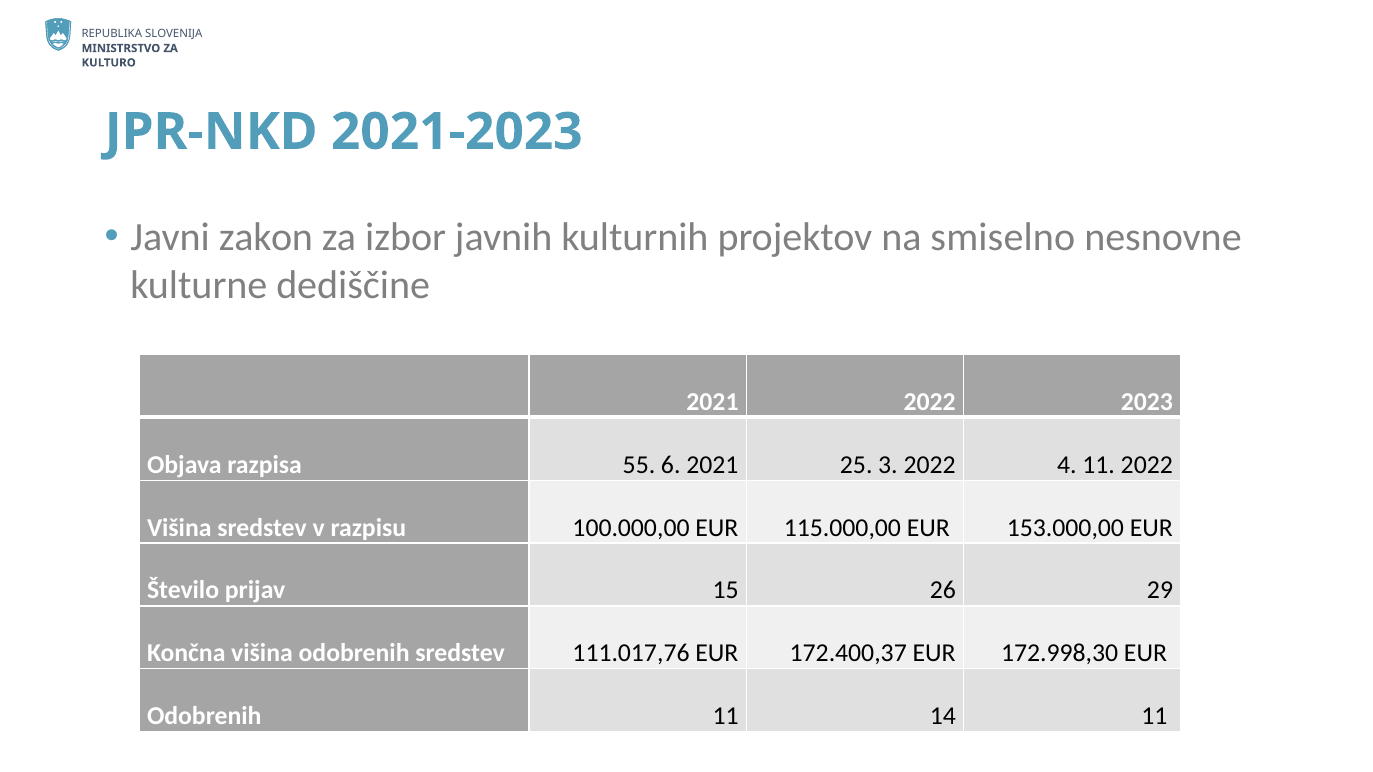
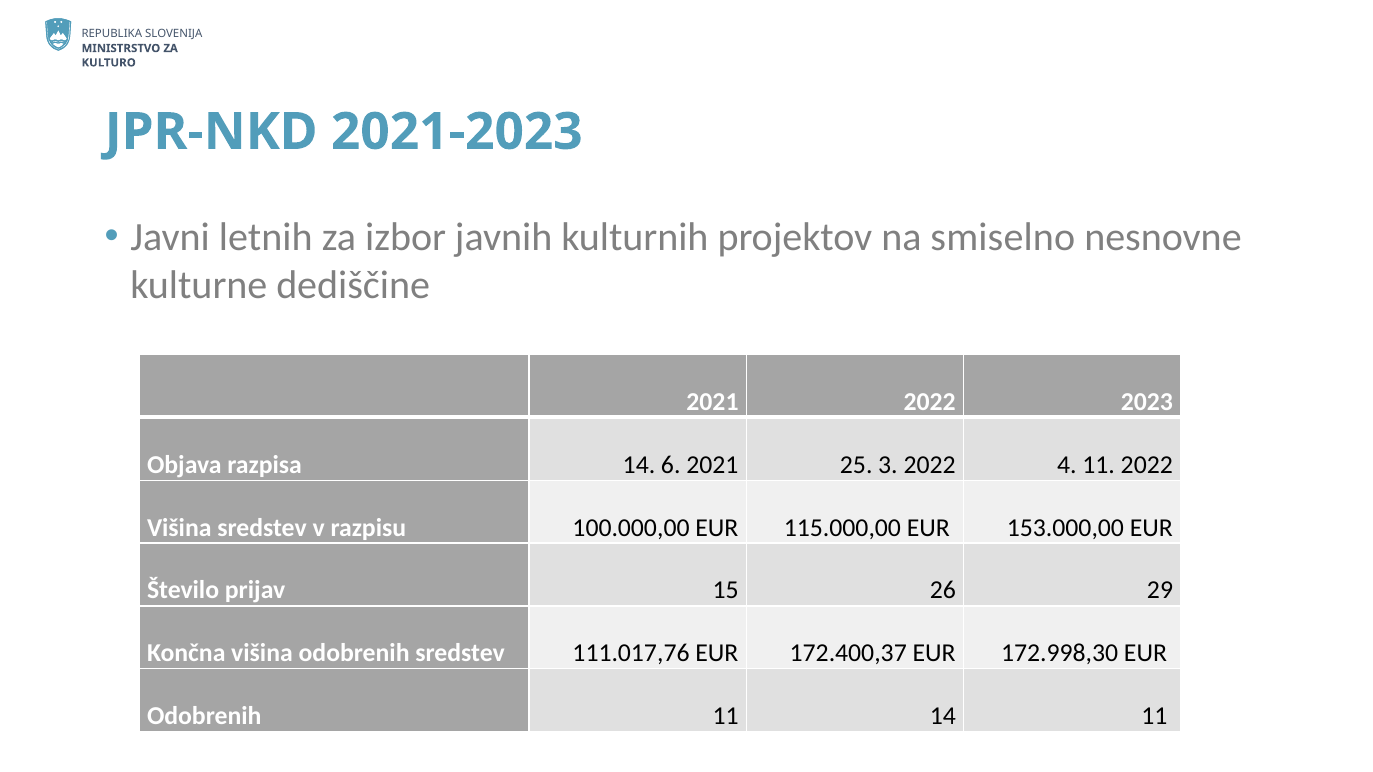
zakon: zakon -> letnih (266, 237)
razpisa 55: 55 -> 14 (639, 465)
